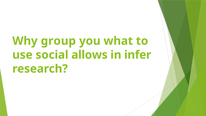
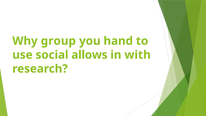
what: what -> hand (118, 41)
infer: infer -> with (138, 55)
